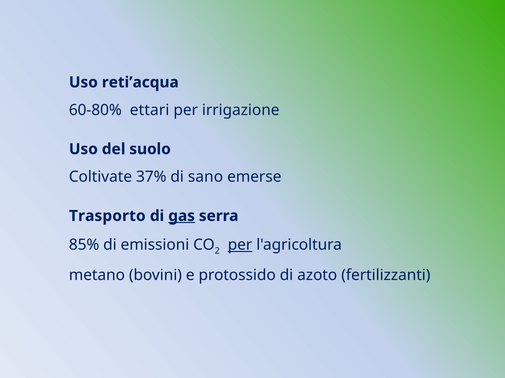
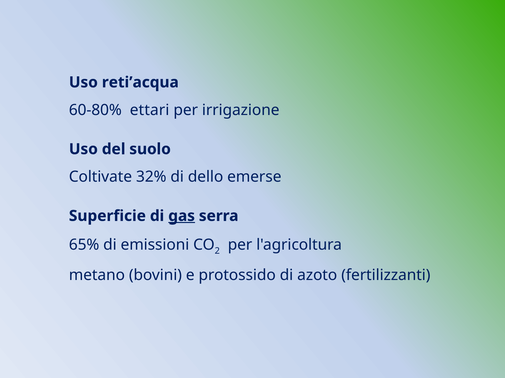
37%: 37% -> 32% (151, 177)
sano: sano -> dello (206, 177)
Trasporto: Trasporto -> Superficie (107, 216)
85%: 85% -> 65% (84, 245)
per underline: present -> none (240, 245)
